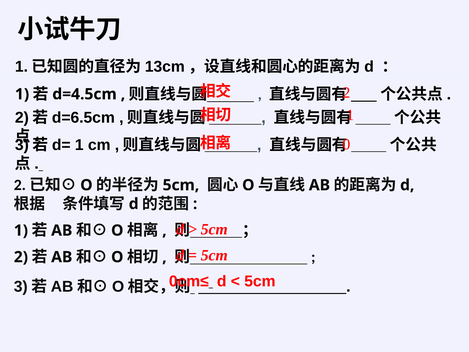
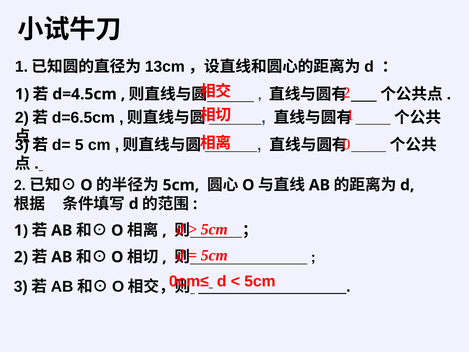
1: 1 -> 5 (79, 145)
